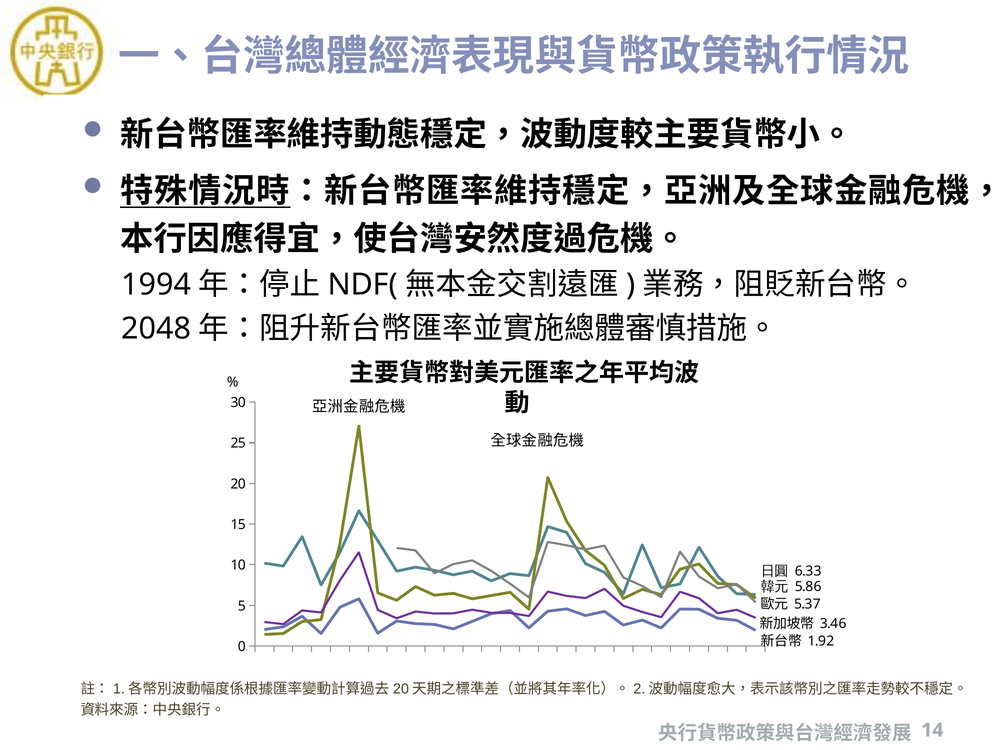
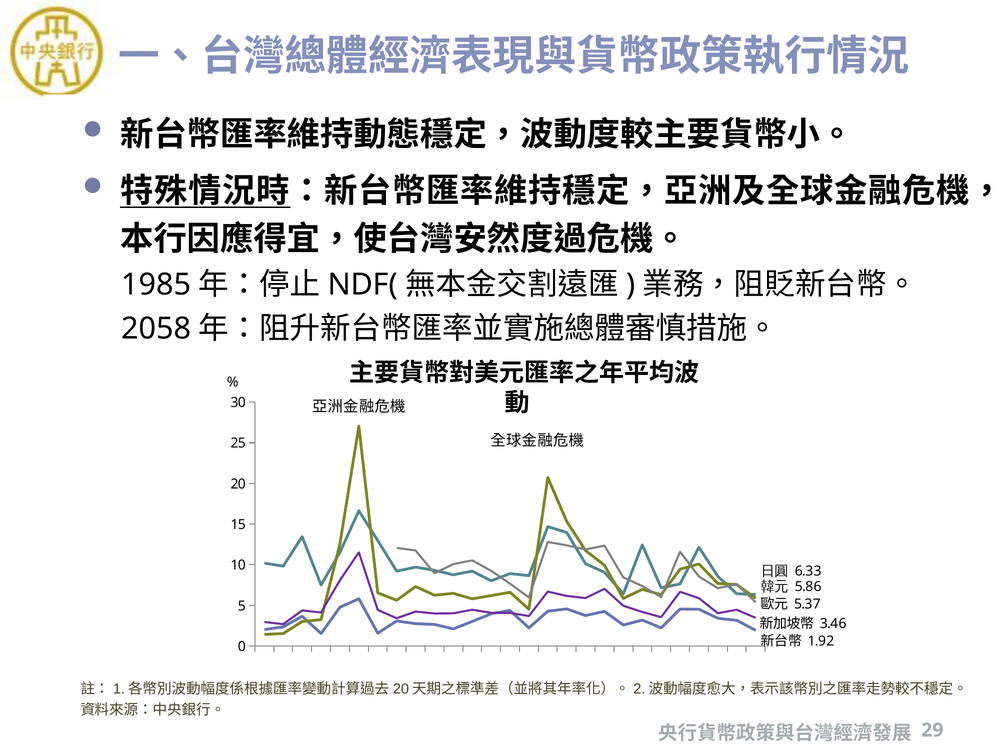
1994: 1994 -> 1985 (156, 285)
2048: 2048 -> 2058 (156, 329)
14: 14 -> 29 (932, 730)
